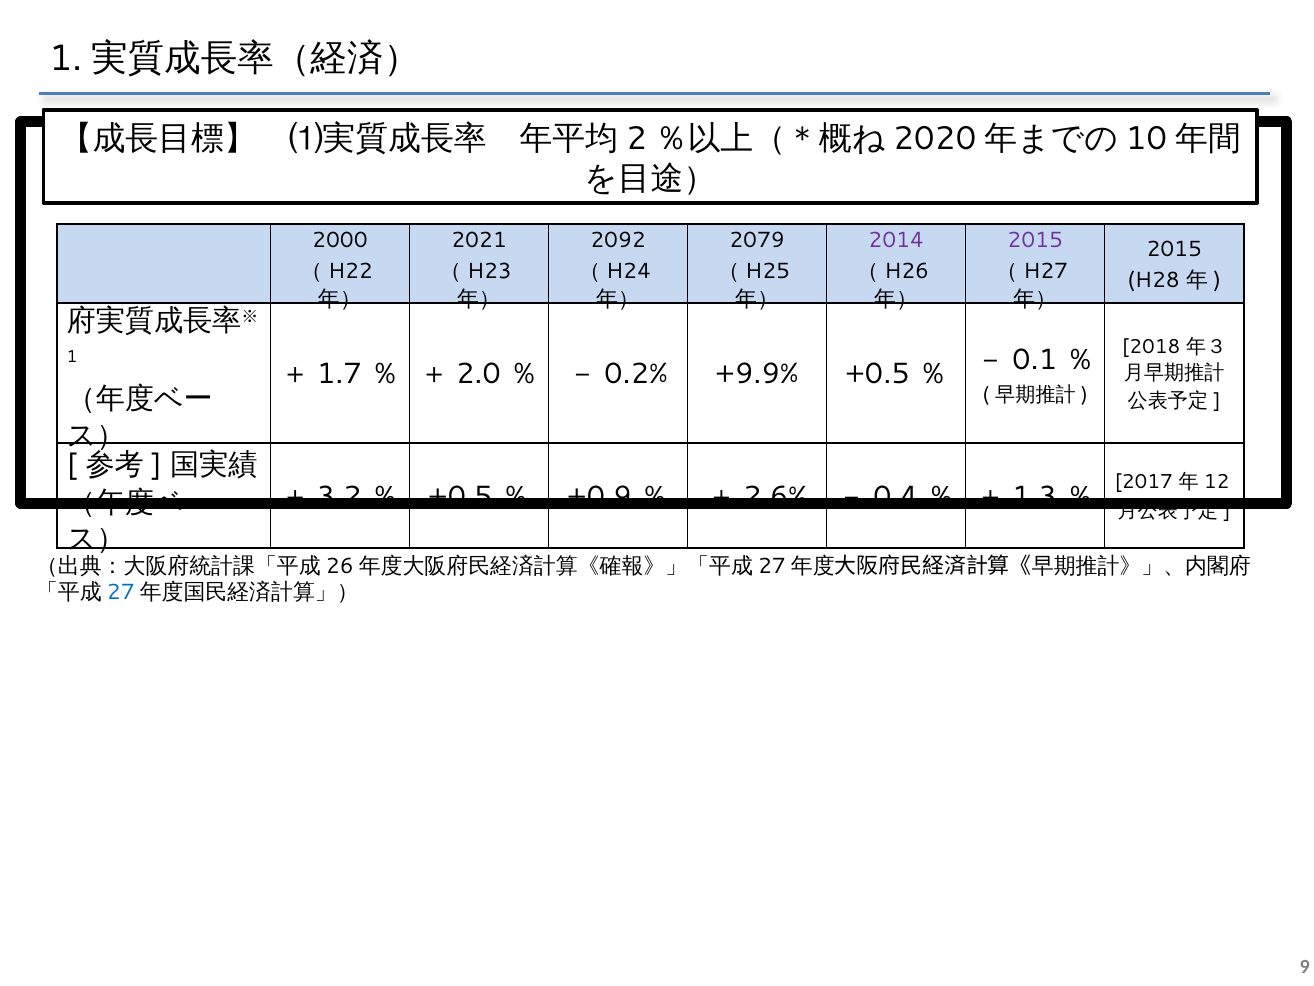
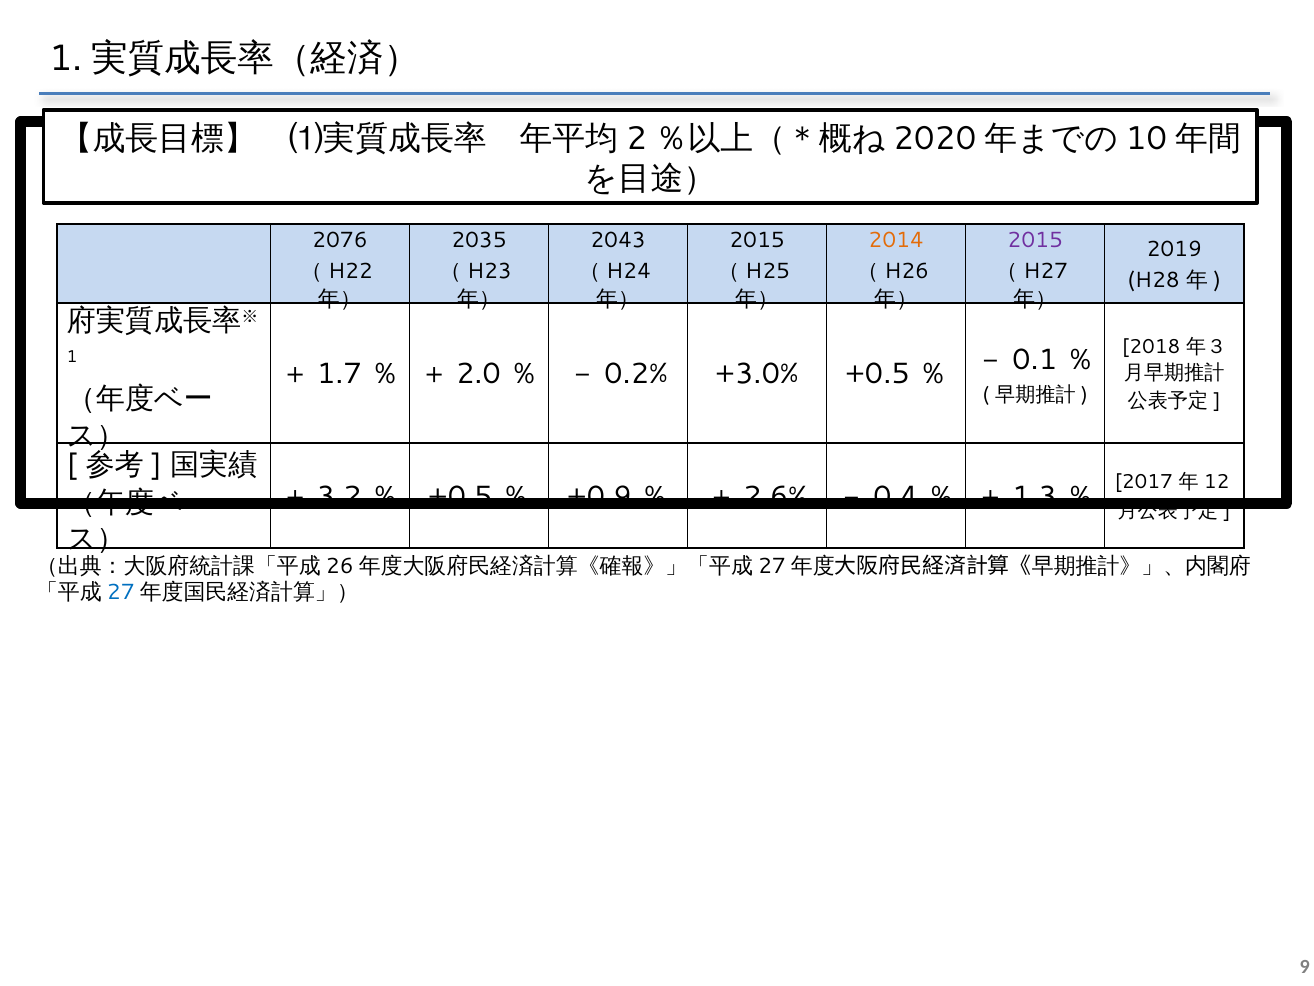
2000: 2000 -> 2076 (340, 240)
2021: 2021 -> 2035 (479, 240)
2092: 2092 -> 2043 (618, 240)
2079: 2079 -> 2015 (757, 240)
2014 colour: purple -> orange (896, 240)
2015: 2015 -> 2019 (1174, 249)
+9.9%: +9.9% -> +3.0% (757, 374)
